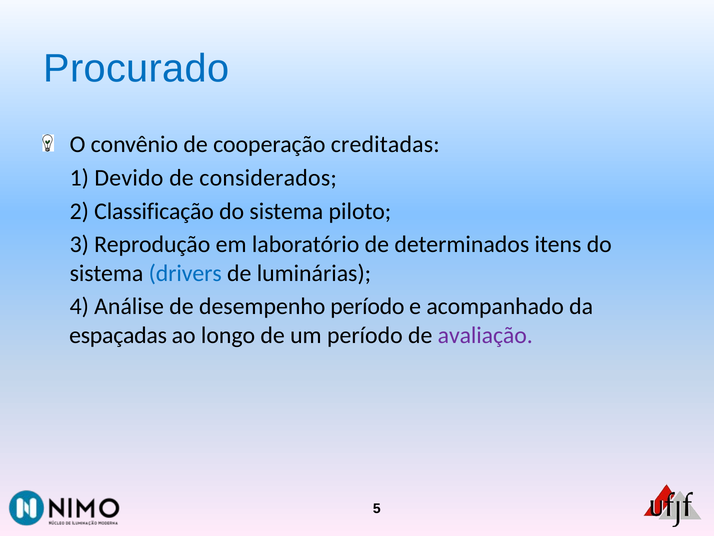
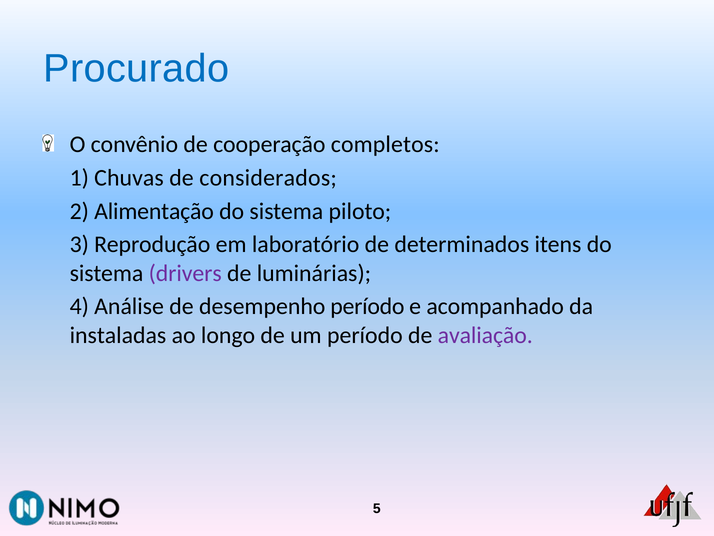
creditadas: creditadas -> completos (385, 144)
Devido: Devido -> Chuvas (129, 178)
Classificação: Classificação -> Alimentação (154, 211)
drivers colour: blue -> purple (185, 273)
espaçadas: espaçadas -> instaladas (118, 335)
